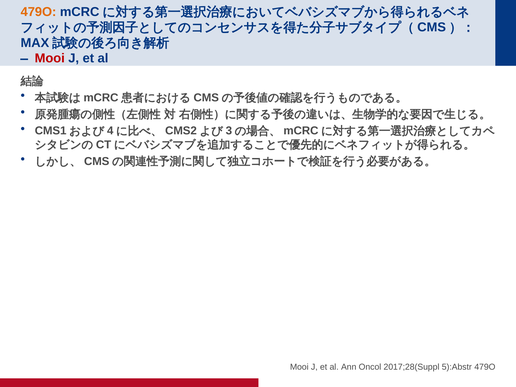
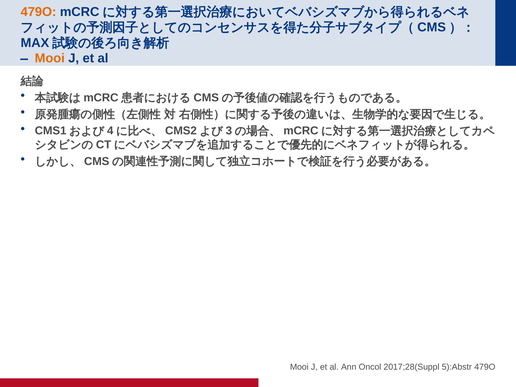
Mooi colour: red -> orange (50, 58)
